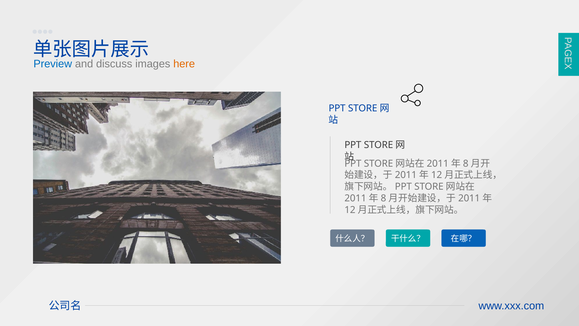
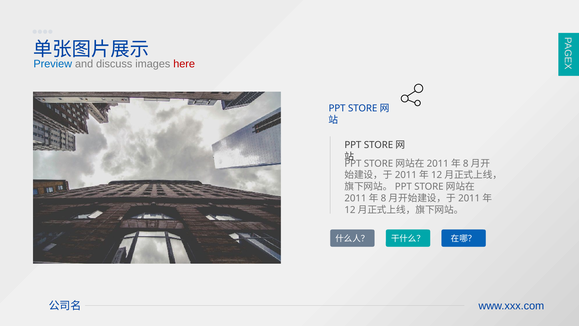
here colour: orange -> red (184, 64)
